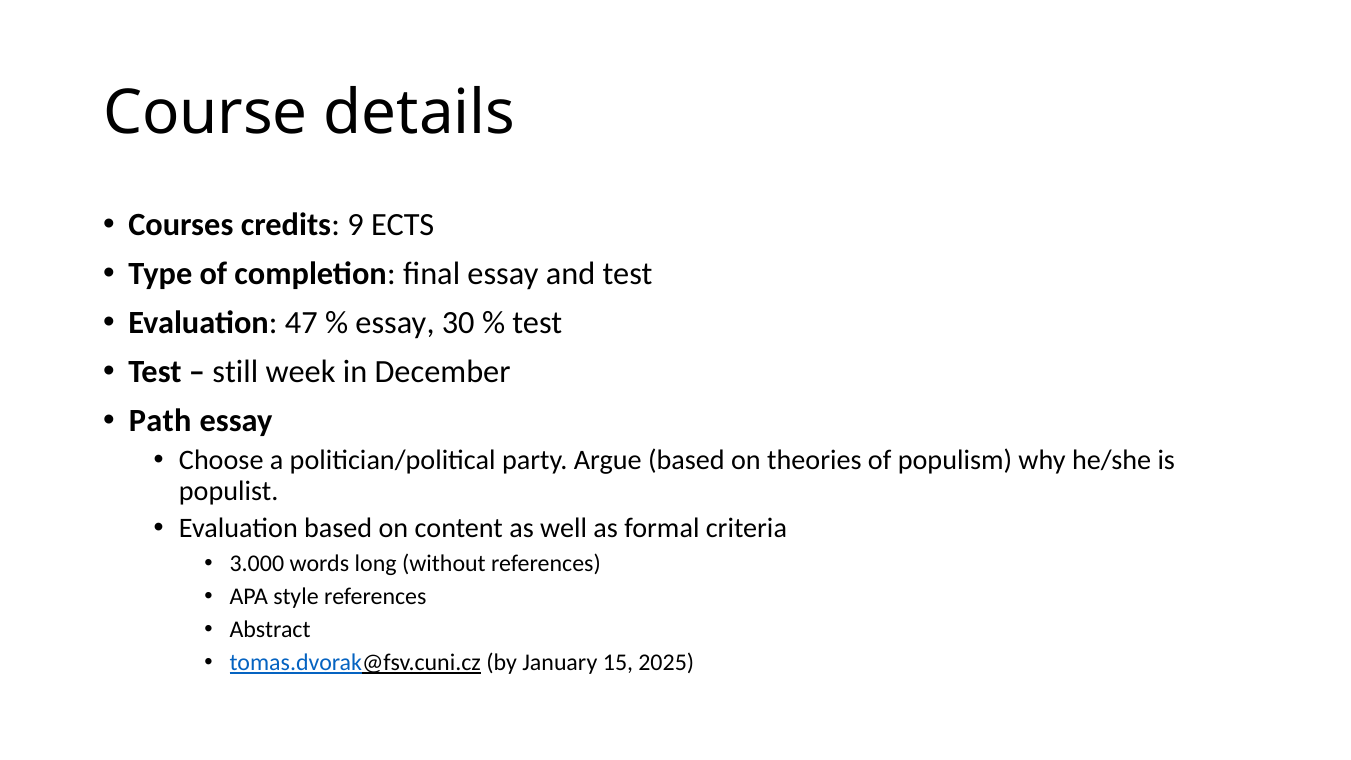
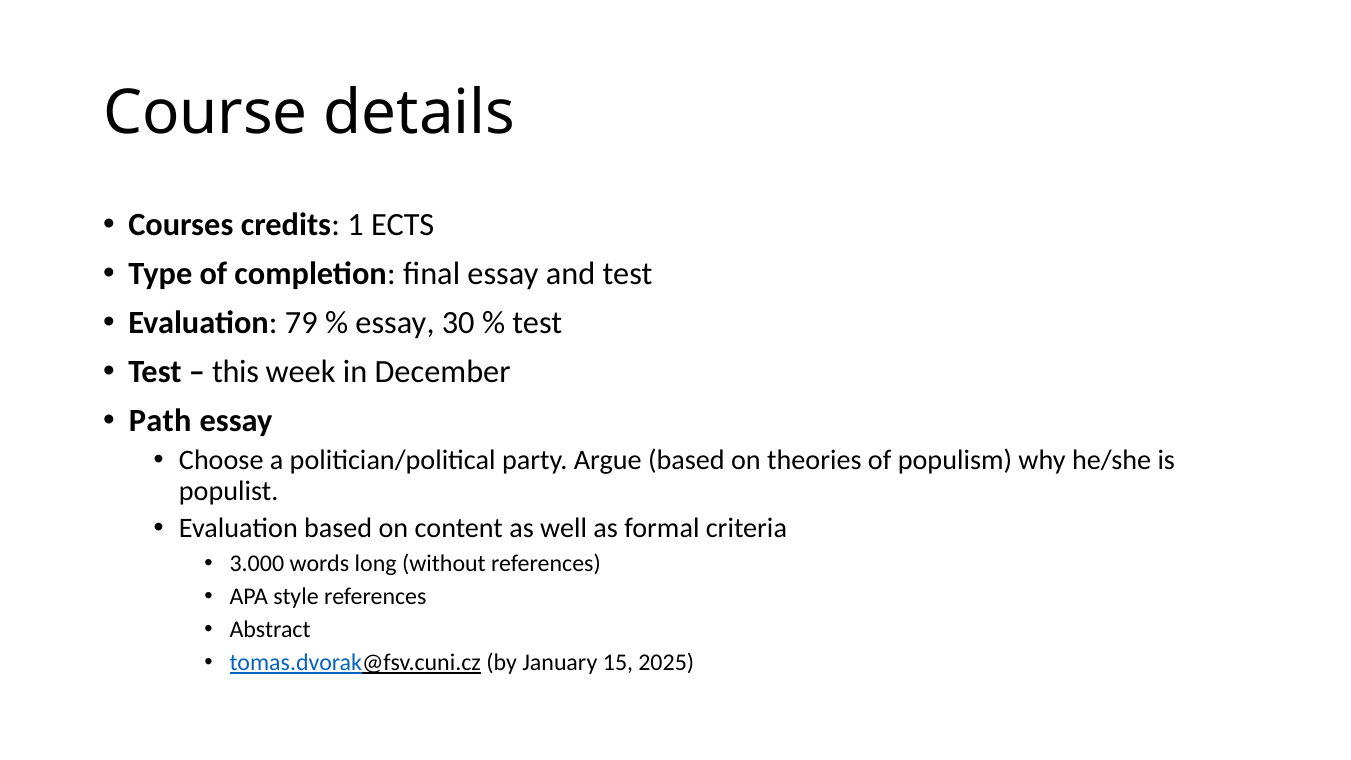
9: 9 -> 1 (356, 225)
47: 47 -> 79 (301, 323)
still: still -> this (236, 372)
